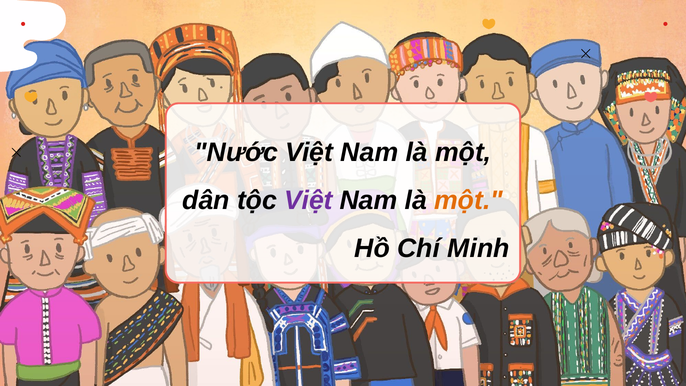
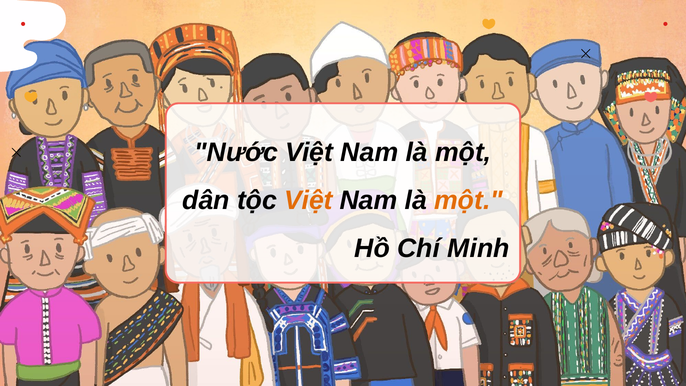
Việt colour: purple -> orange (308, 200)
